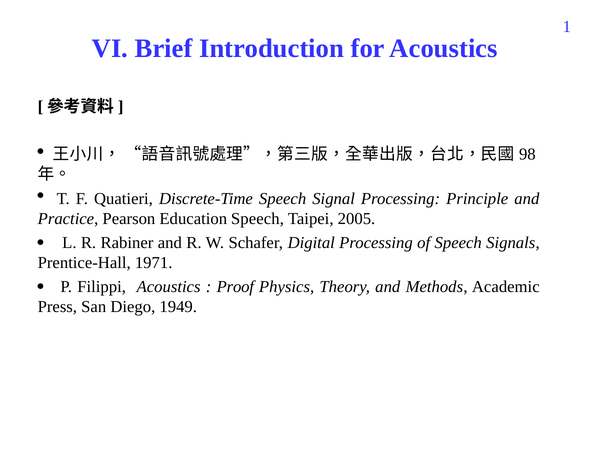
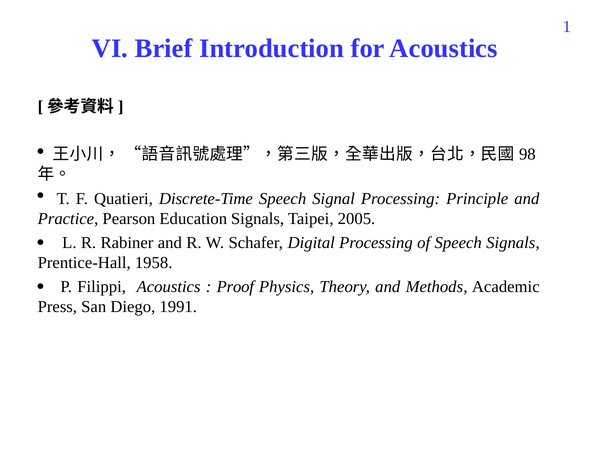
Education Speech: Speech -> Signals (258, 219)
1971: 1971 -> 1958 (154, 263)
1949: 1949 -> 1991 (178, 307)
